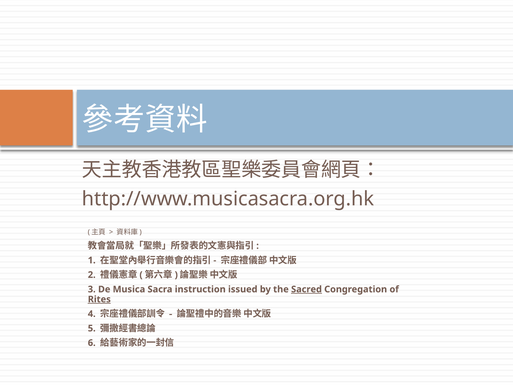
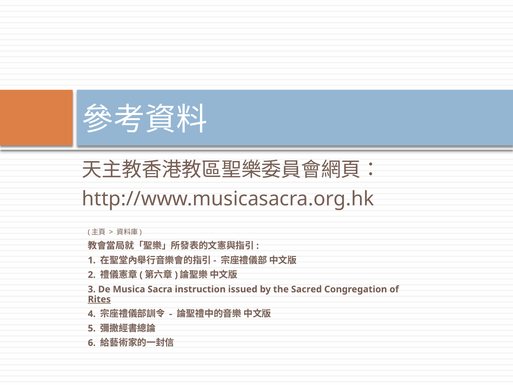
Sacred underline: present -> none (306, 289)
